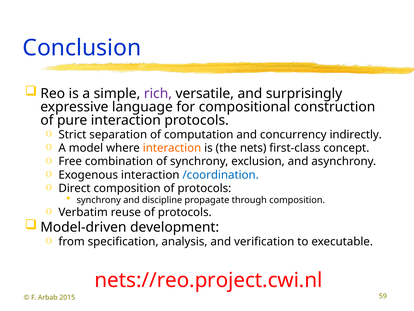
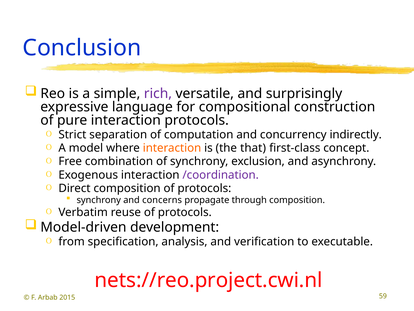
nets: nets -> that (253, 148)
/coordination colour: blue -> purple (221, 175)
discipline: discipline -> concerns (162, 200)
